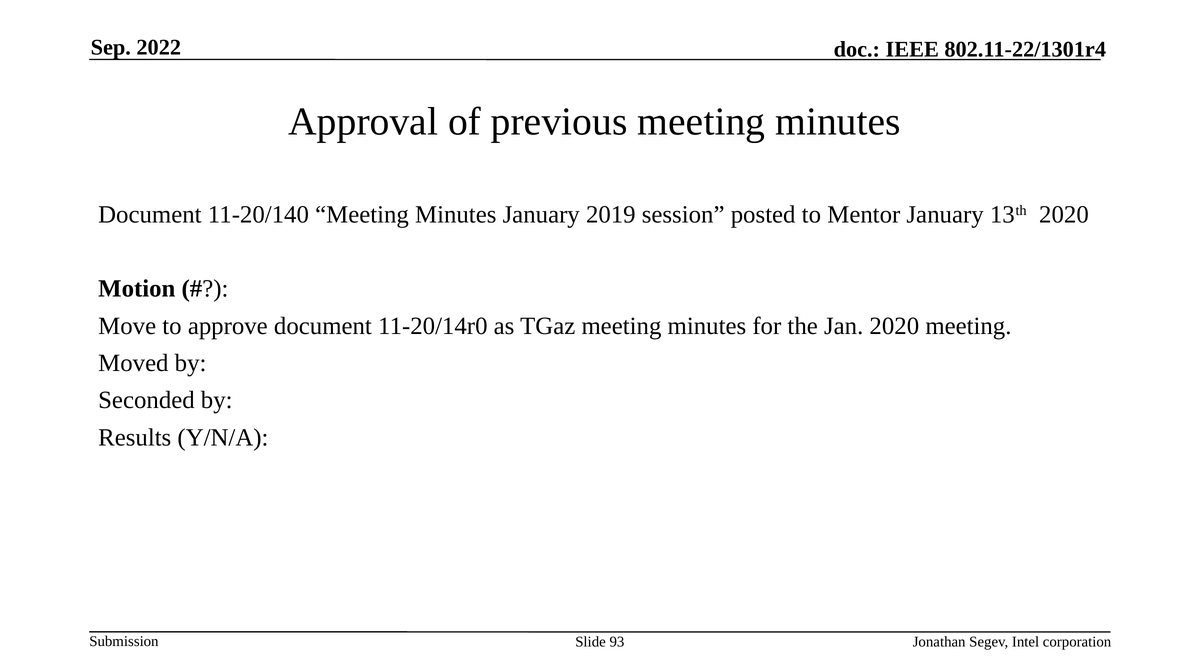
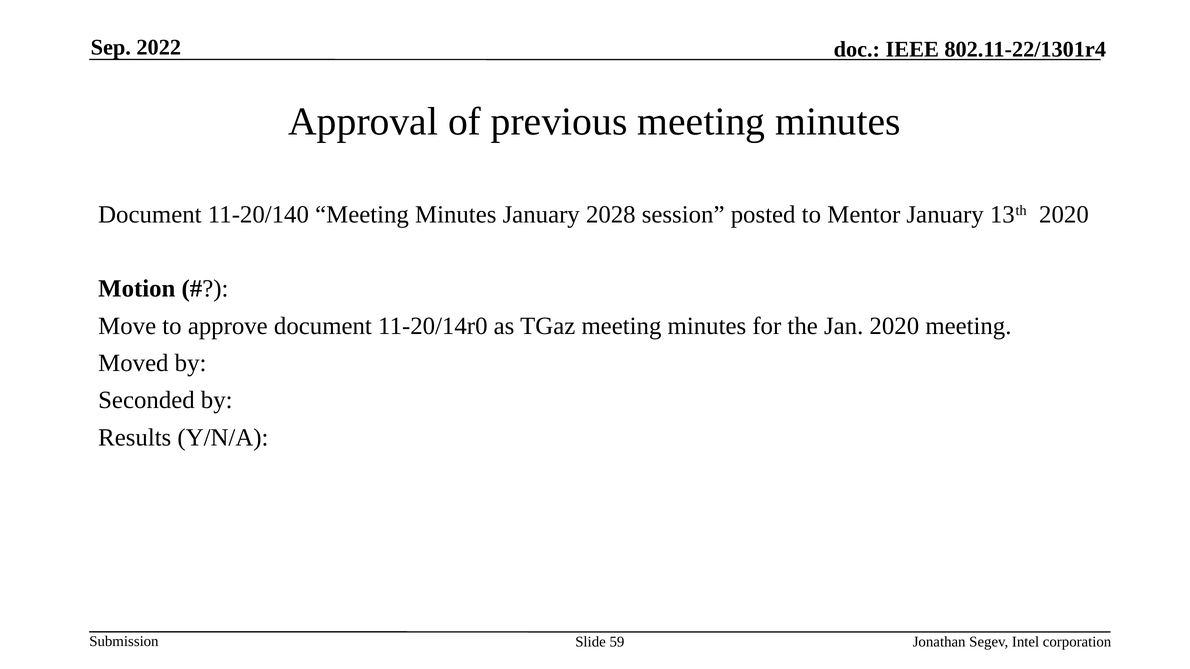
2019: 2019 -> 2028 (611, 214)
93: 93 -> 59 (617, 642)
